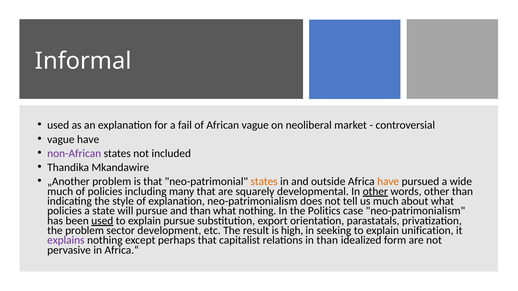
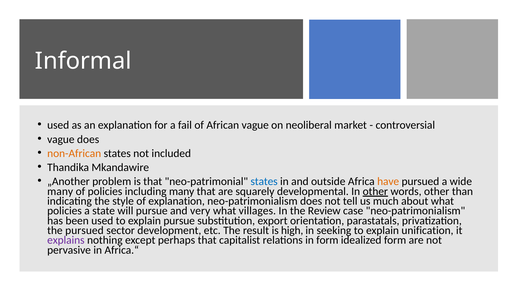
vague have: have -> does (88, 139)
non-African colour: purple -> orange (74, 154)
states colour: orange -> blue (264, 182)
much: much -> many (60, 192)
and than: than -> very (200, 211)
what nothing: nothing -> villages (257, 211)
Politics: Politics -> Review (324, 211)
used underline: present -> none (102, 221)
the problem: problem -> pursued (84, 231)
in than: than -> form (327, 240)
